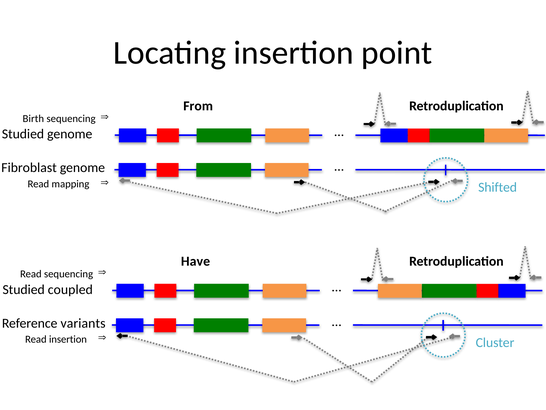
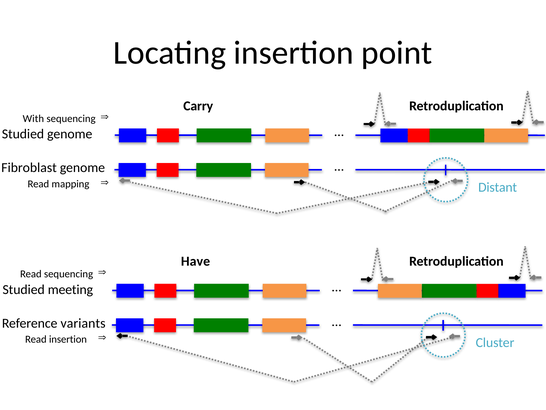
From: From -> Carry (198, 106)
Birth: Birth -> With (33, 118)
Shifted: Shifted -> Distant (498, 187)
coupled: coupled -> meeting (70, 289)
